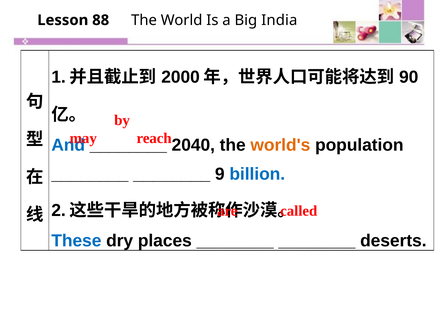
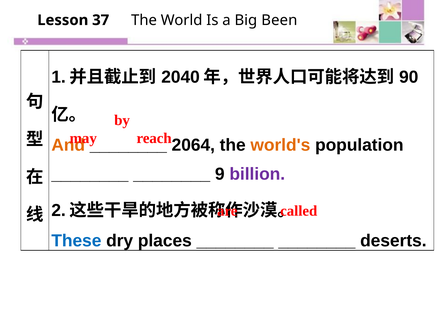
88: 88 -> 37 (101, 20)
India: India -> Been (279, 20)
2000: 2000 -> 2040 (181, 77)
And colour: blue -> orange (68, 145)
2040: 2040 -> 2064 (193, 145)
billion colour: blue -> purple (257, 174)
